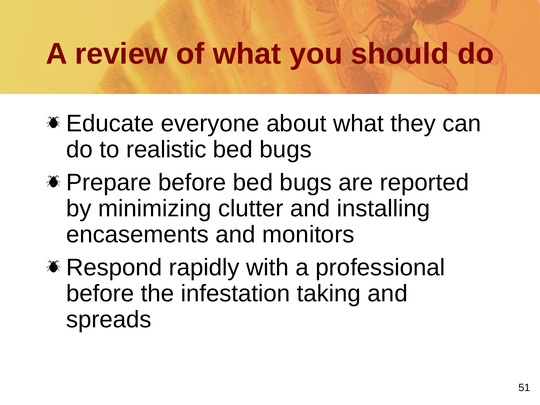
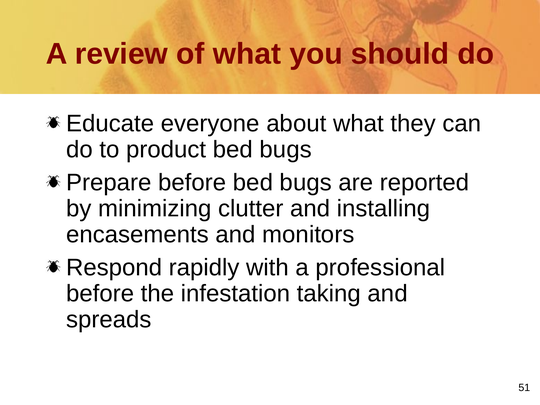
realistic: realistic -> product (166, 149)
